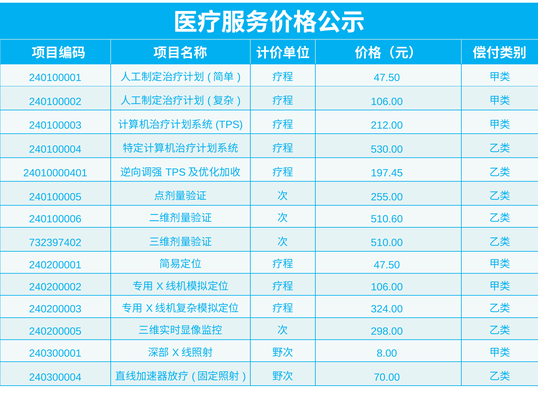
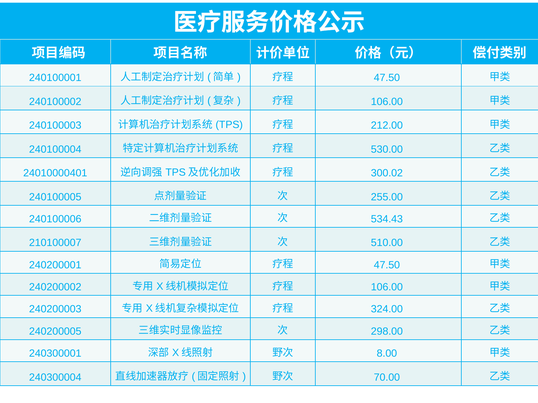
197.45: 197.45 -> 300.02 (387, 173)
510.60: 510.60 -> 534.43 (387, 219)
732397402: 732397402 -> 210100007 (55, 243)
